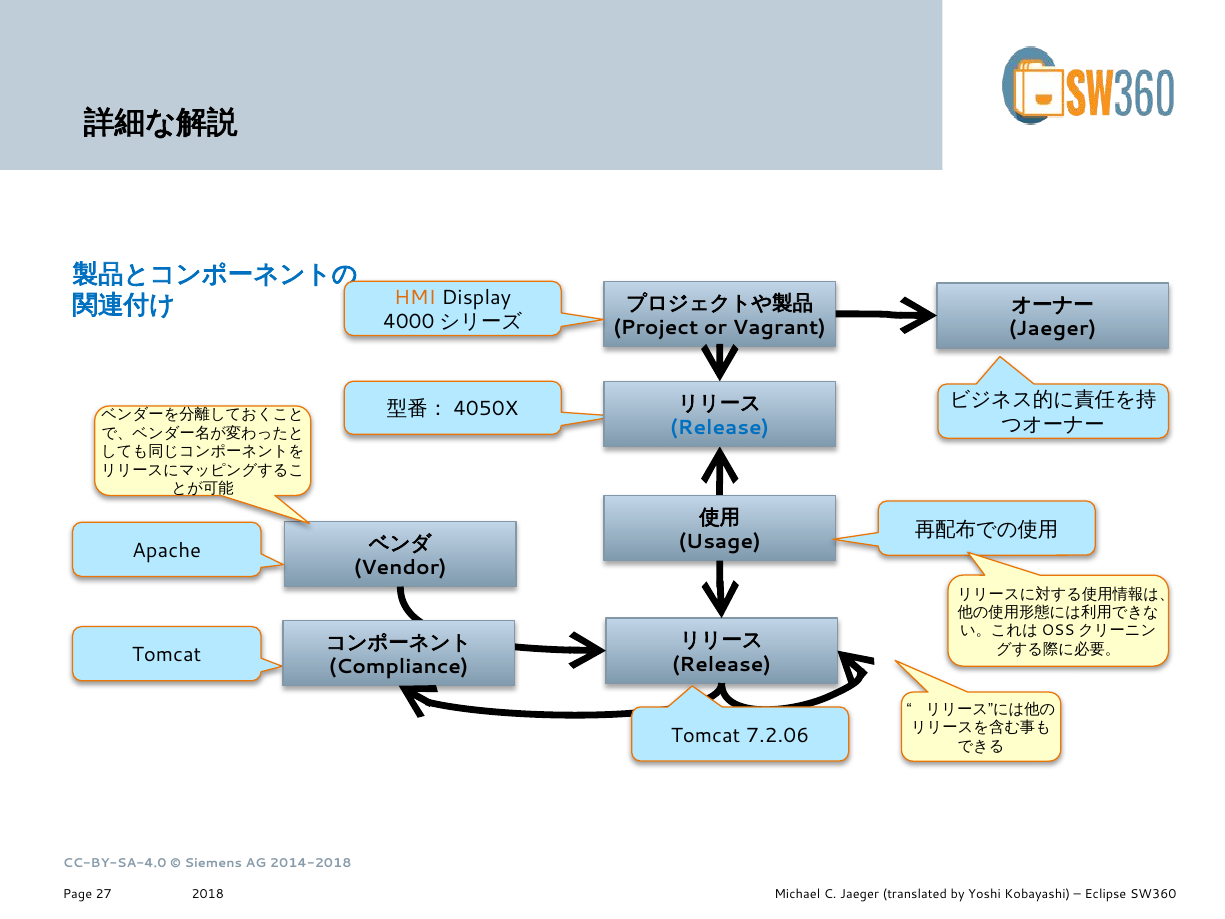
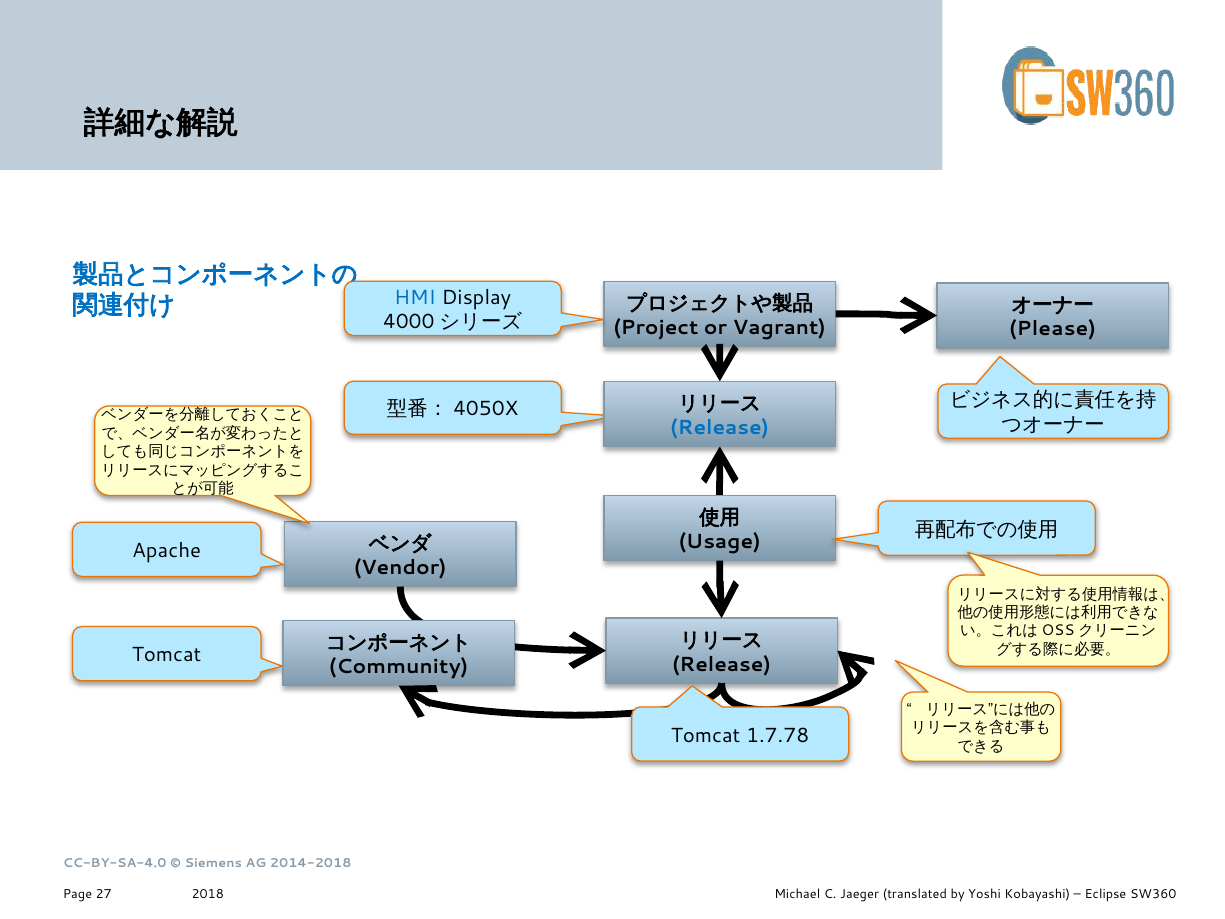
HMI colour: orange -> blue (415, 297)
Jaeger: Jaeger -> Please (1053, 329)
Compliance: Compliance -> Community (399, 667)
7.2.06: 7.2.06 -> 1.7.78 (778, 735)
